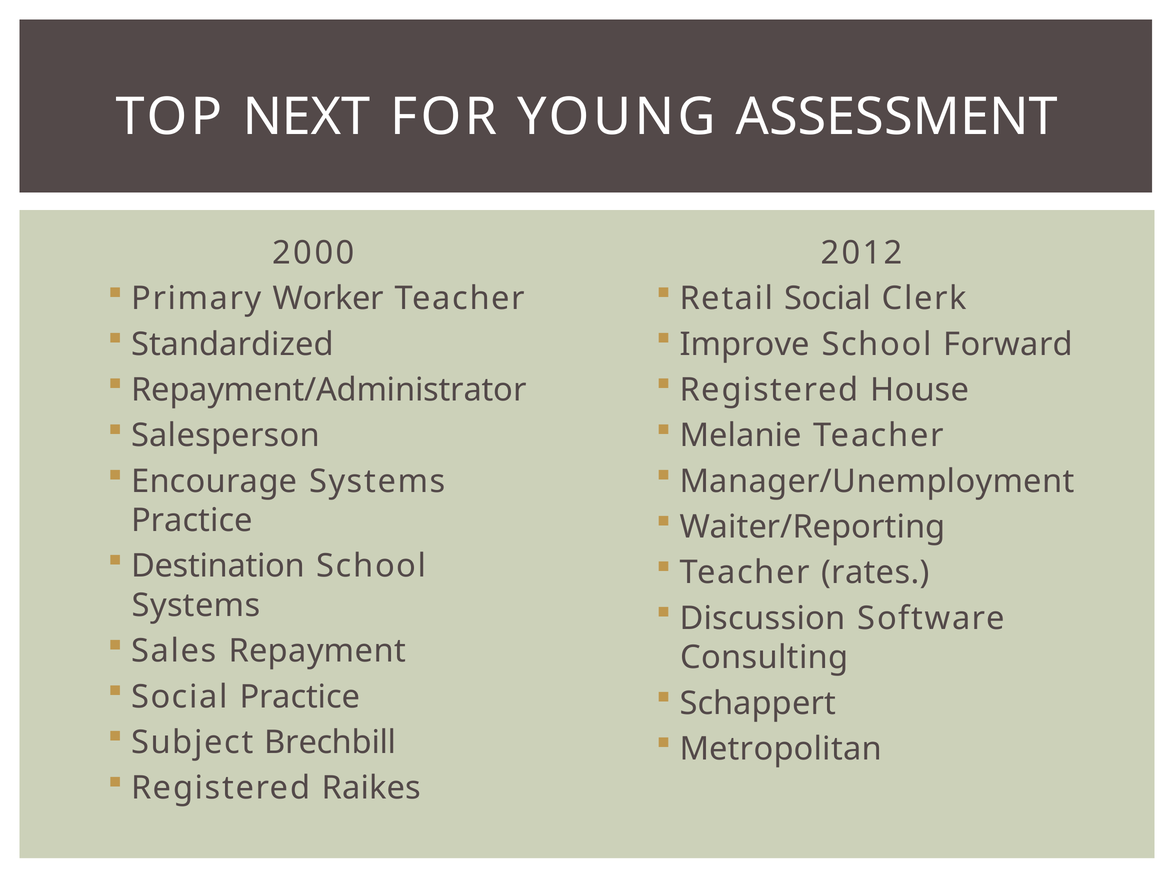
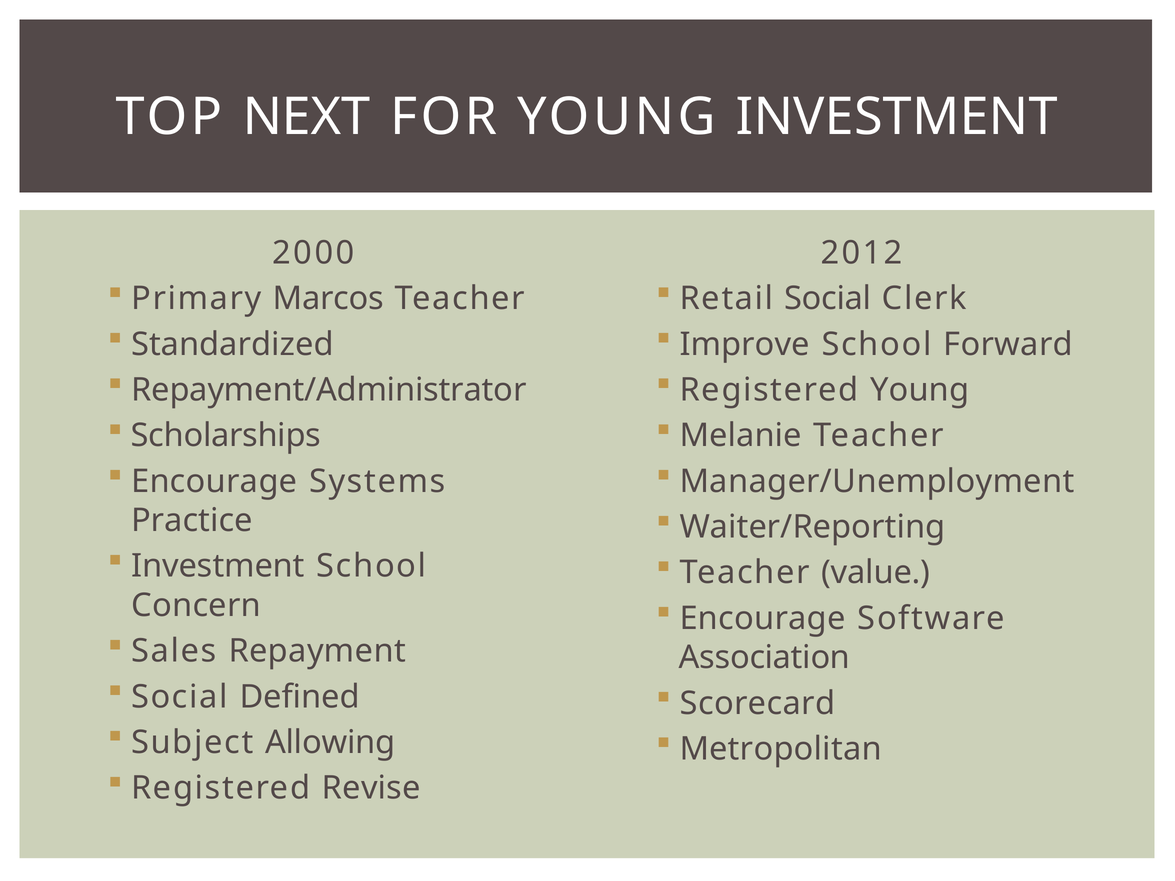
YOUNG ASSESSMENT: ASSESSMENT -> INVESTMENT (897, 117)
Worker: Worker -> Marcos (328, 299)
Registered House: House -> Young (920, 390)
Salesperson: Salesperson -> Scholarships (226, 436)
Destination: Destination -> Investment (218, 566)
rates: rates -> value (876, 573)
Systems: Systems -> Concern (196, 606)
Discussion: Discussion -> Encourage (763, 619)
Consulting: Consulting -> Association (765, 658)
Social Practice: Practice -> Defined (300, 697)
Schappert: Schappert -> Scorecard (758, 703)
Brechbill: Brechbill -> Allowing (330, 743)
Raikes: Raikes -> Revise (371, 788)
